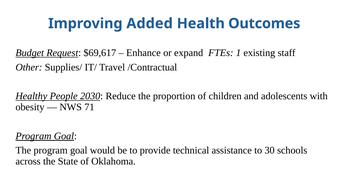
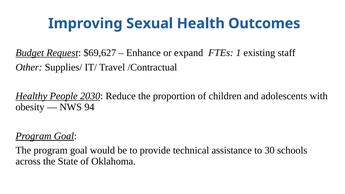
Added: Added -> Sexual (150, 23)
$69,617: $69,617 -> $69,627 (100, 53)
71: 71 -> 94 (89, 107)
